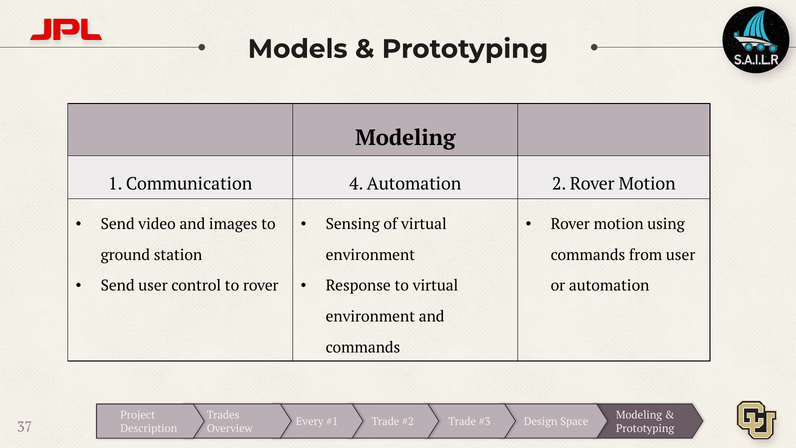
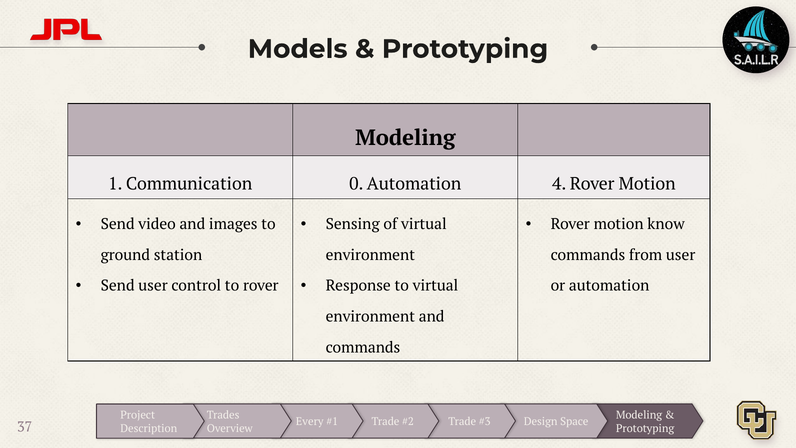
4: 4 -> 0 (356, 184)
2: 2 -> 4 (559, 184)
using: using -> know (666, 224)
